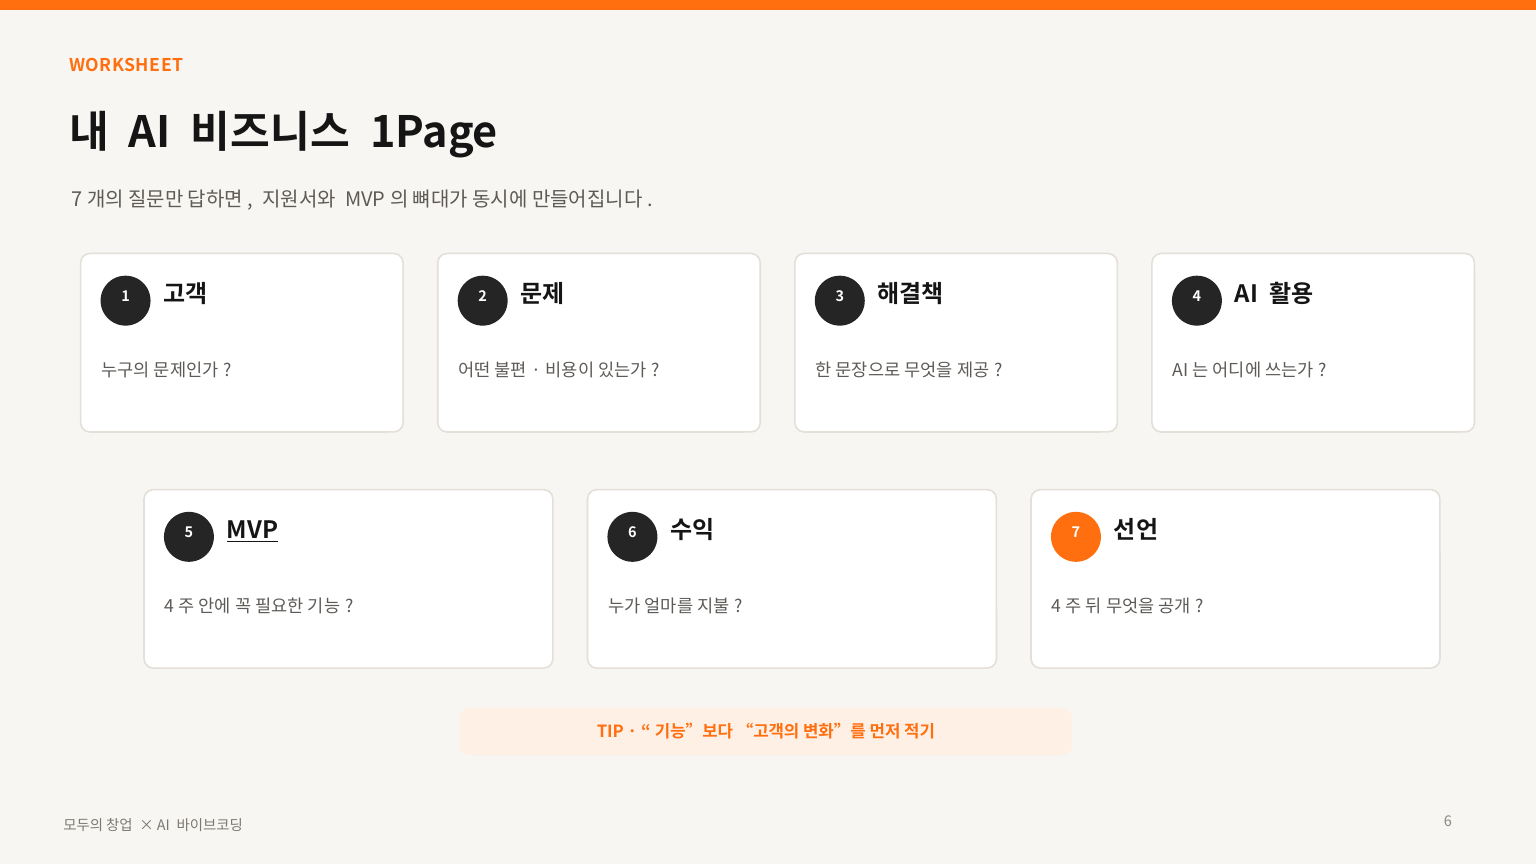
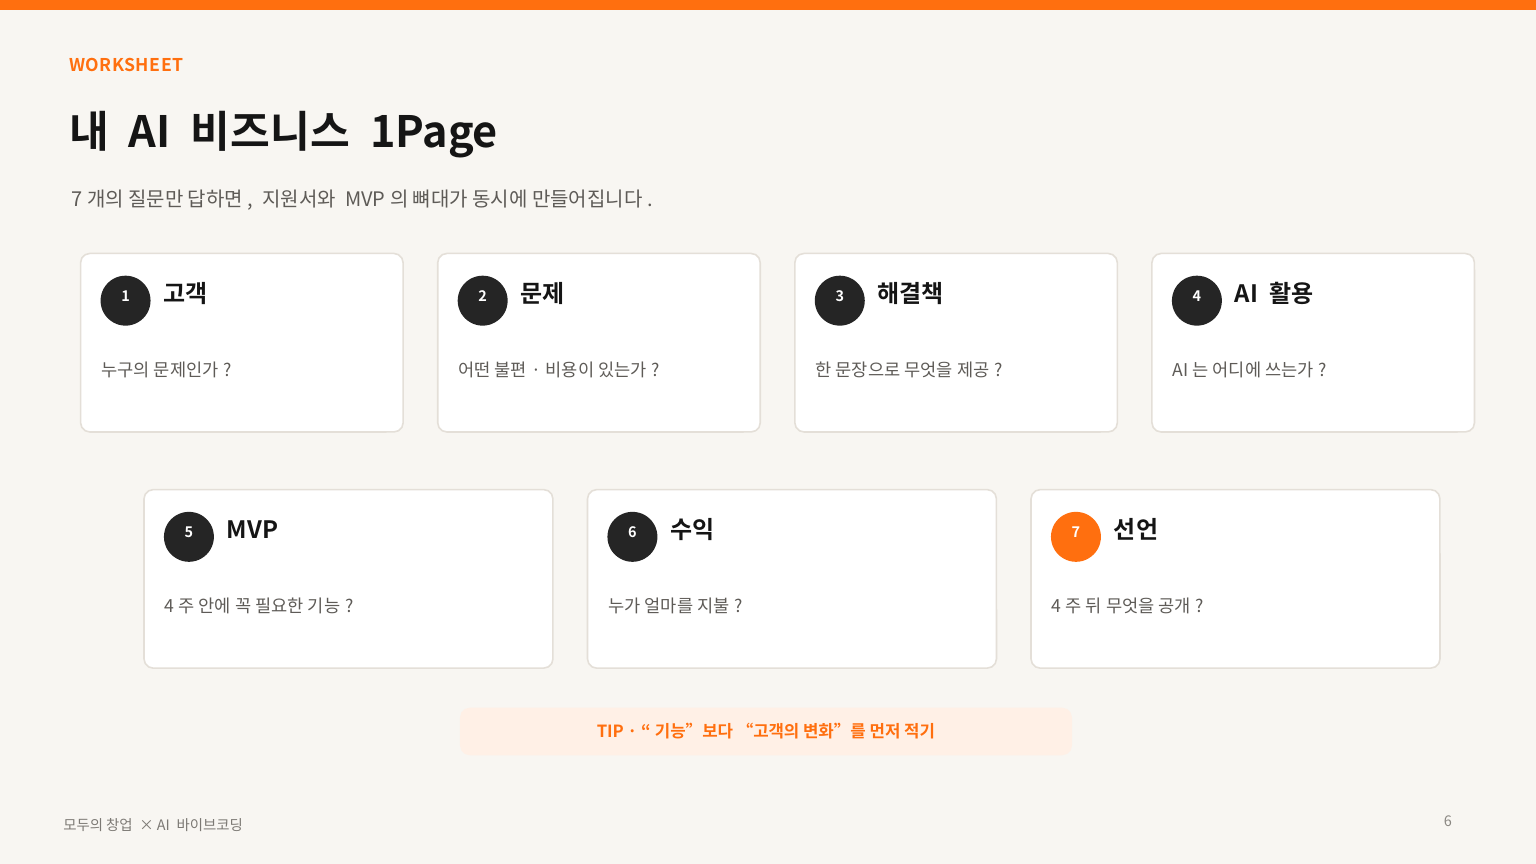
MVP underline: present -> none (253, 531)
